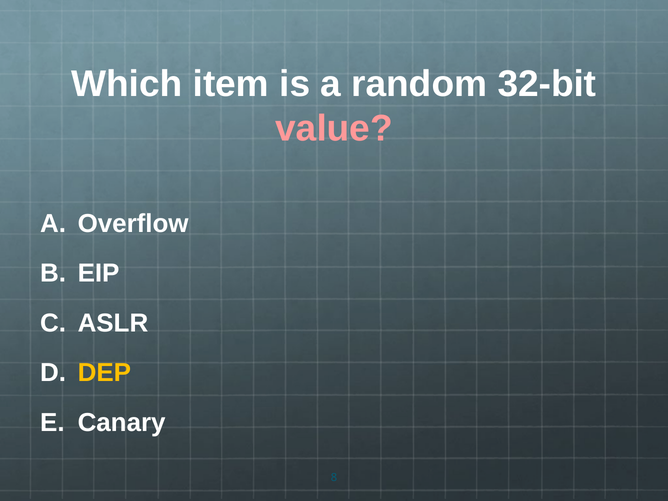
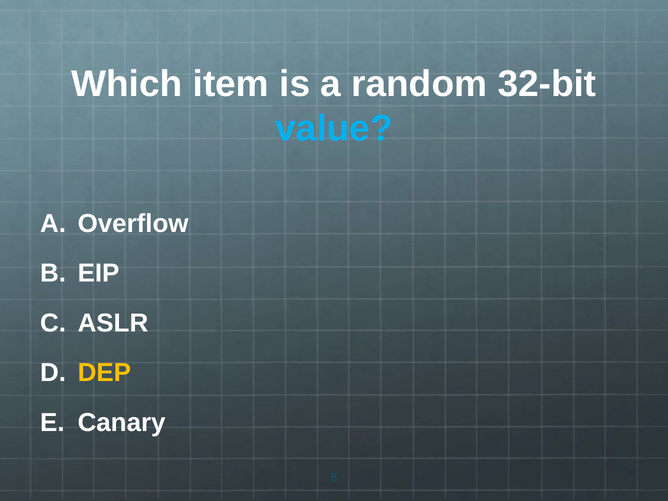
value colour: pink -> light blue (334, 129)
